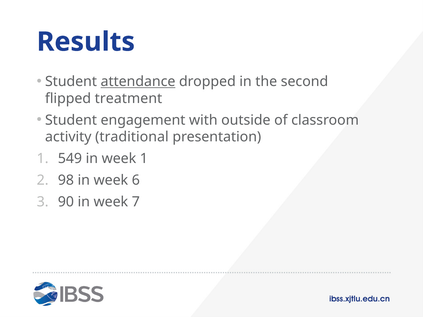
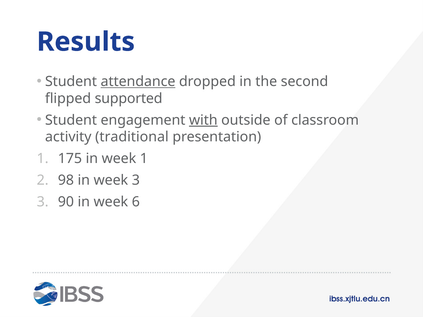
treatment: treatment -> supported (129, 99)
with underline: none -> present (203, 120)
549: 549 -> 175 (70, 159)
week 6: 6 -> 3 (136, 180)
7: 7 -> 6 (136, 202)
